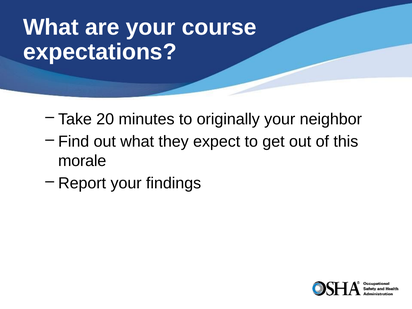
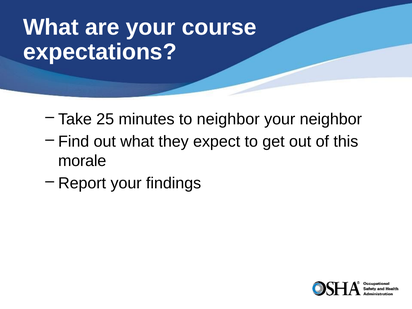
20: 20 -> 25 (105, 119)
to originally: originally -> neighbor (228, 119)
